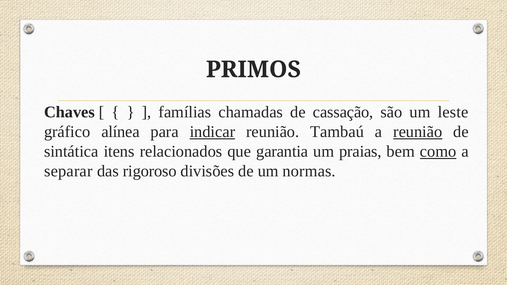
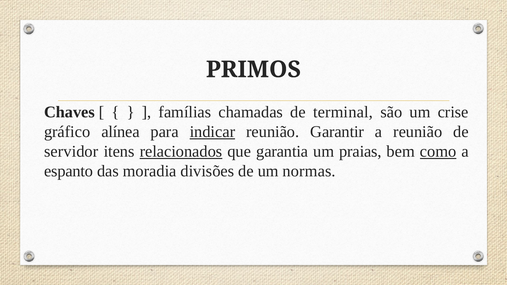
cassação: cassação -> terminal (343, 112)
leste: leste -> crise (453, 112)
Tambaú: Tambaú -> Garantir (337, 132)
reunião underline: present -> none (418, 132)
sintática: sintática -> servidor (71, 151)
relacionados underline: none -> present (181, 151)
separar: separar -> espanto (69, 171)
rigoroso: rigoroso -> moradia (150, 171)
